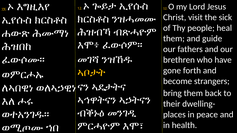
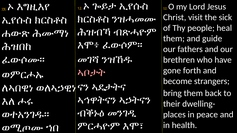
ኣቦታት colour: yellow -> pink (91, 73)
